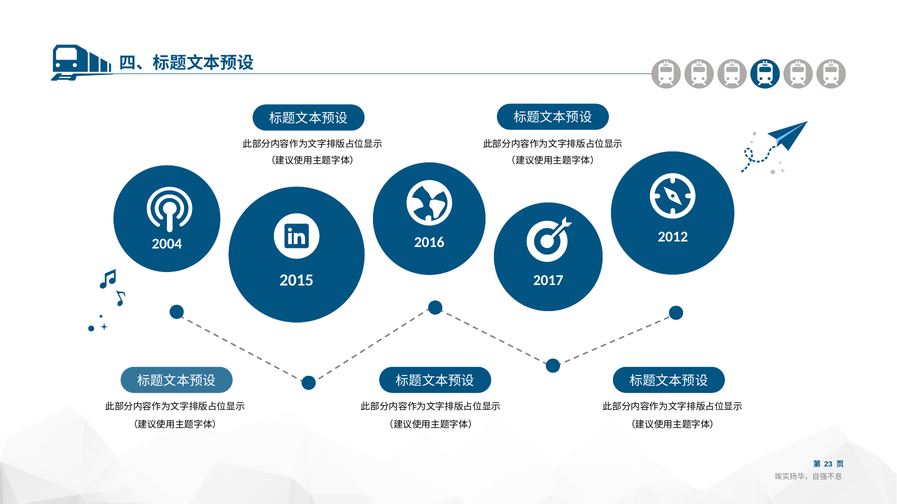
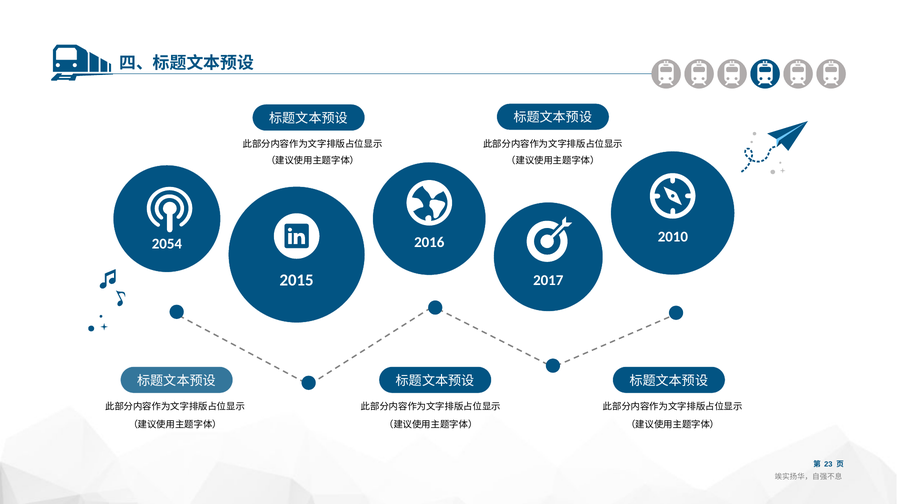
2012: 2012 -> 2010 (673, 237)
2004: 2004 -> 2054 (167, 244)
